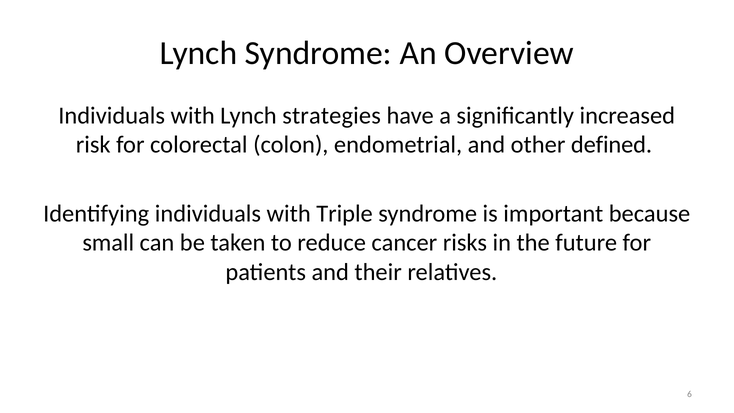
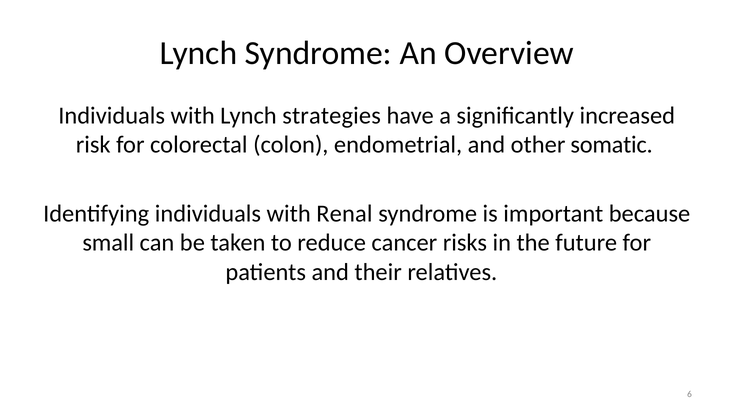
defined: defined -> somatic (612, 145)
Triple: Triple -> Renal (344, 213)
